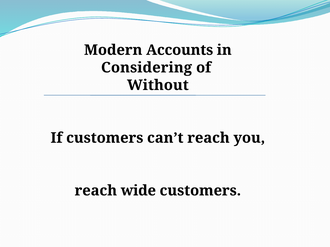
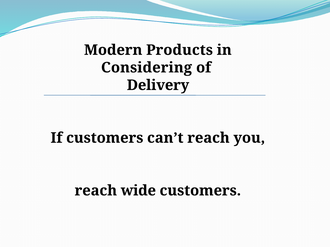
Accounts: Accounts -> Products (180, 50)
Without: Without -> Delivery (158, 85)
